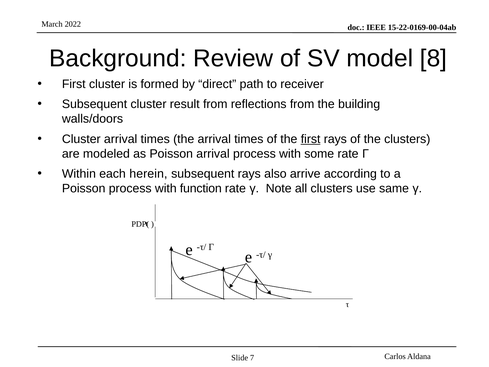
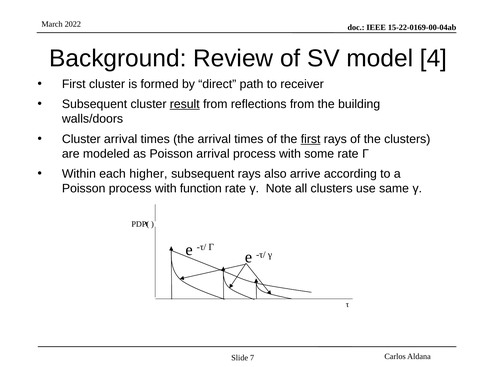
8: 8 -> 4 (433, 59)
result underline: none -> present (185, 104)
herein: herein -> higher (148, 174)
